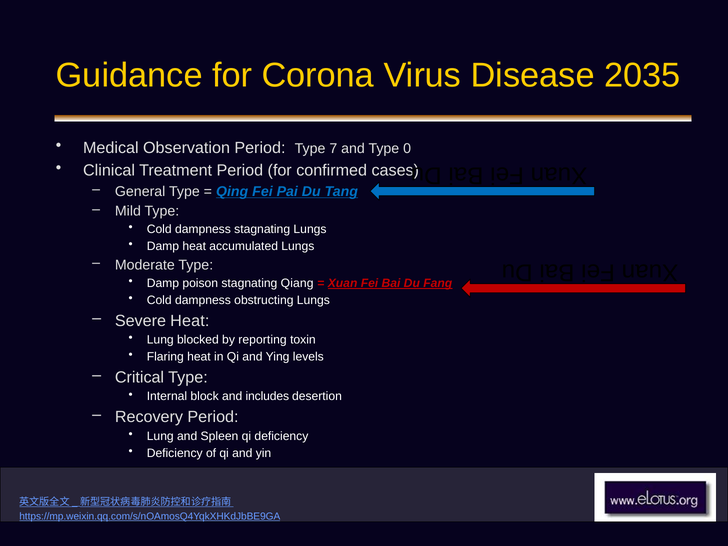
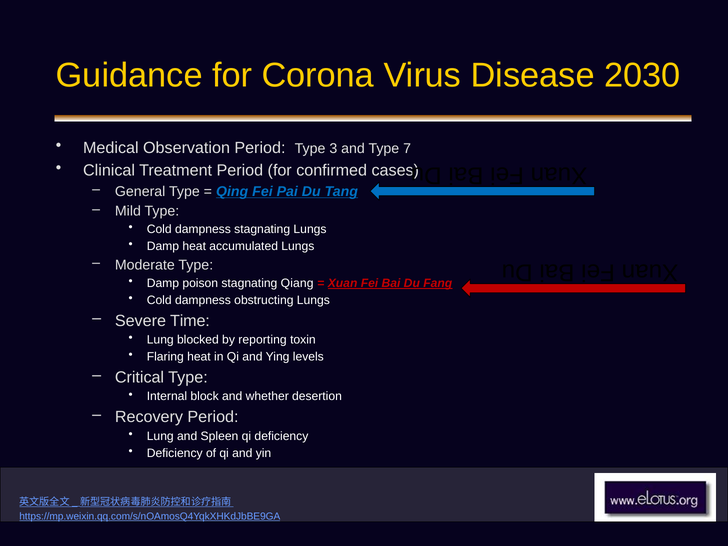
2035: 2035 -> 2030 (642, 75)
7: 7 -> 3 (333, 149)
0: 0 -> 7 (407, 149)
Severe Heat: Heat -> Time (190, 321)
includes: includes -> whether (267, 396)
